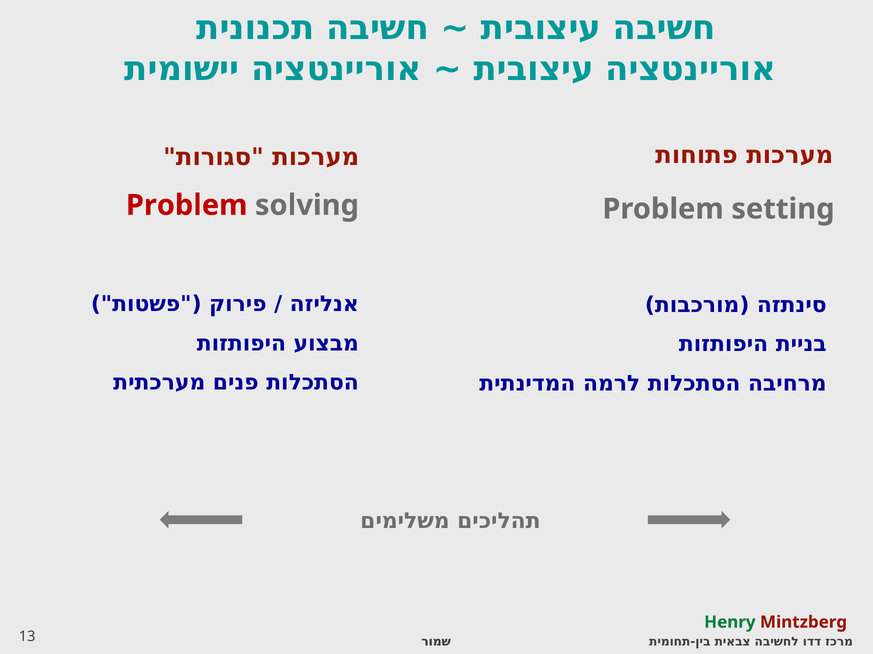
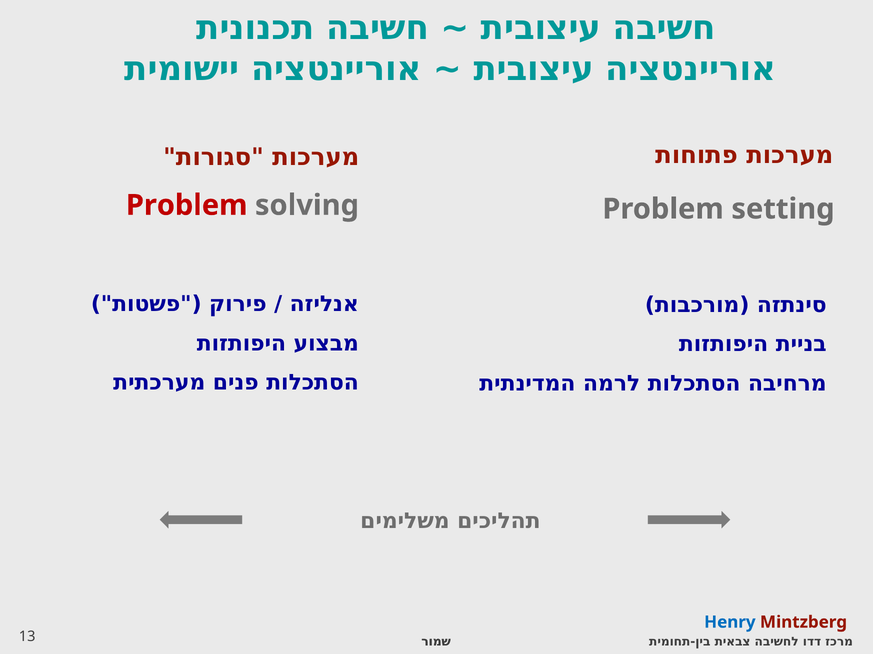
Henry colour: green -> blue (730, 623)
